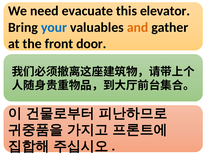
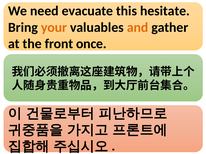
elevator: elevator -> hesitate (165, 11)
your colour: blue -> orange (54, 27)
door: door -> once (91, 44)
